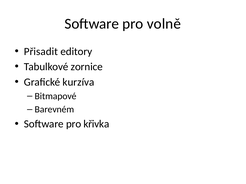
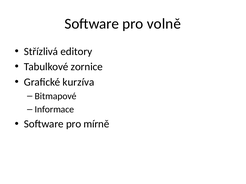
Přisadit: Přisadit -> Střízlivá (41, 52)
Barevném: Barevném -> Informace (54, 110)
křivka: křivka -> mírně (96, 124)
